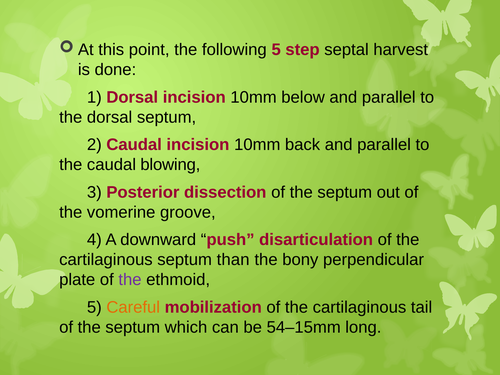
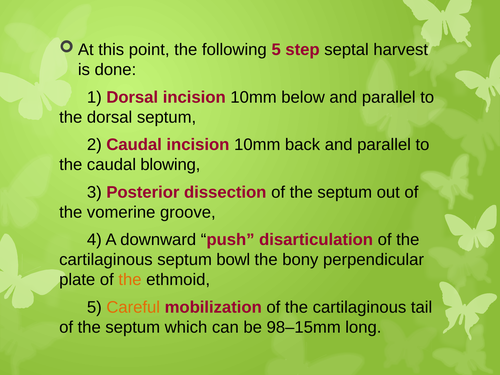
than: than -> bowl (233, 260)
the colour: purple -> orange (130, 280)
54–15mm: 54–15mm -> 98–15mm (304, 327)
